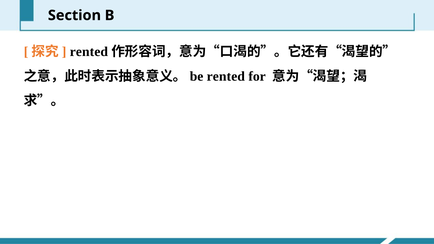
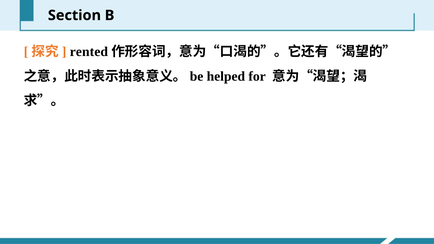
rented: rented -> helped (226, 76)
